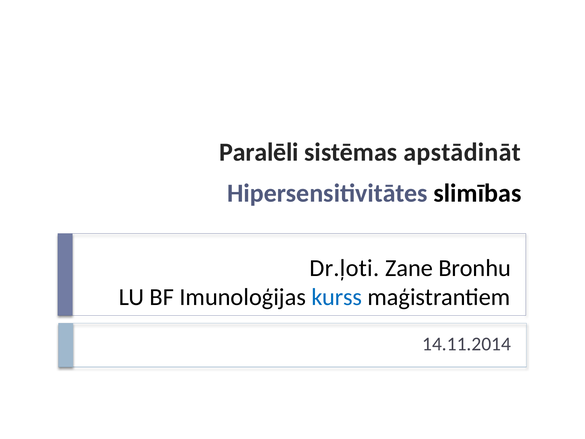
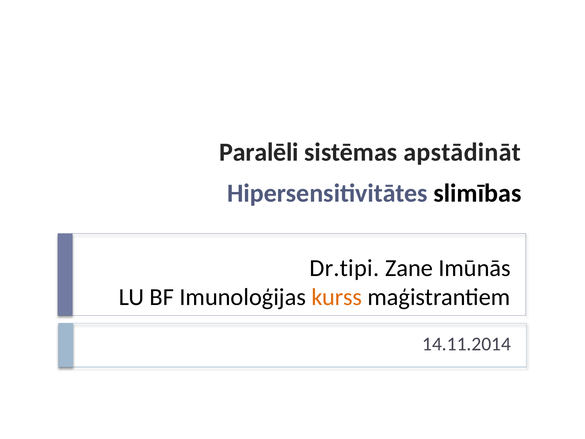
Dr.ļoti: Dr.ļoti -> Dr.tipi (344, 268)
Bronhu: Bronhu -> Imūnās (475, 268)
kurss colour: blue -> orange (337, 297)
